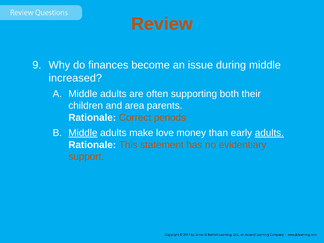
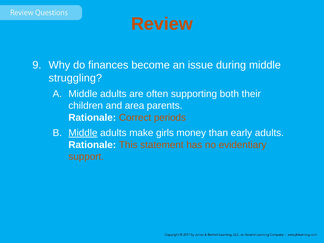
increased: increased -> struggling (75, 78)
love: love -> girls (165, 133)
adults underline: present -> none (269, 133)
